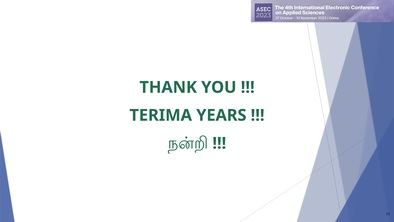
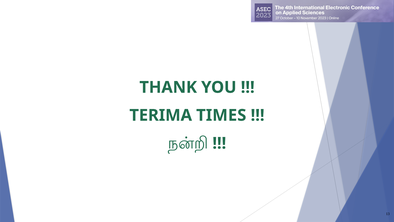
YEARS: YEARS -> TIMES (221, 115)
